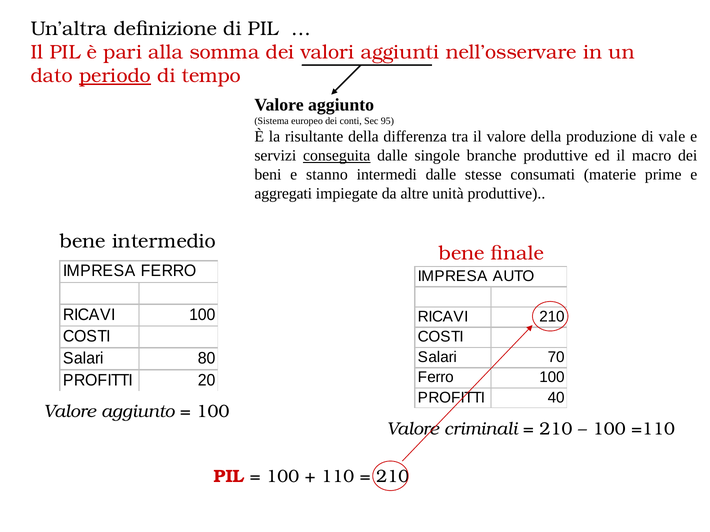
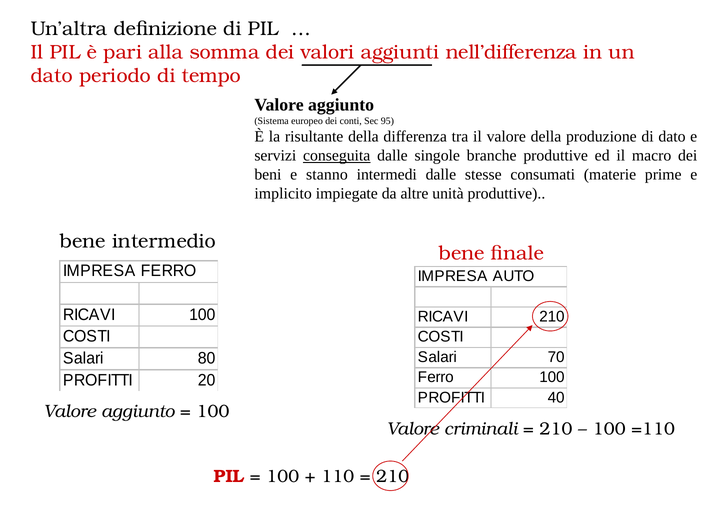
nell’osservare: nell’osservare -> nell’differenza (511, 52)
periodo underline: present -> none (115, 76)
di vale: vale -> dato (672, 137)
aggregati: aggregati -> implicito (283, 194)
